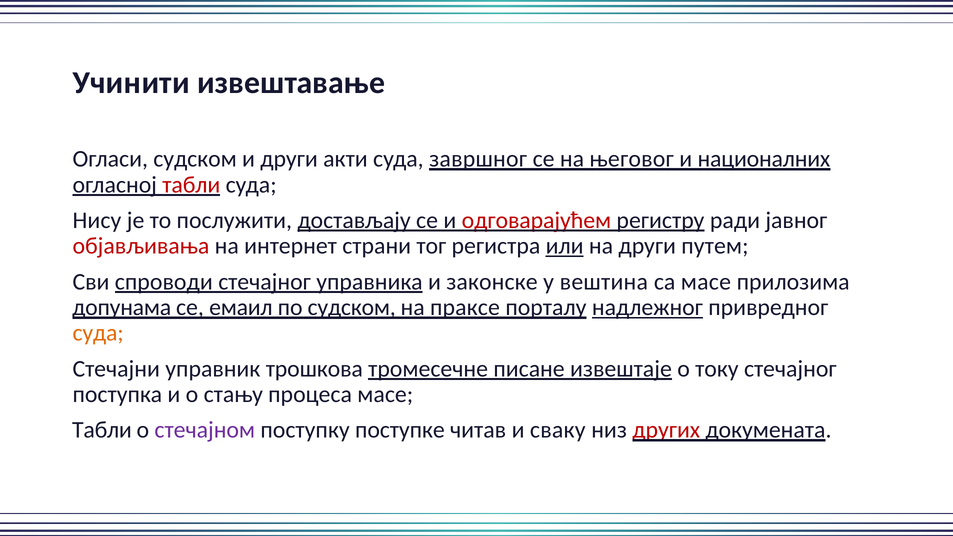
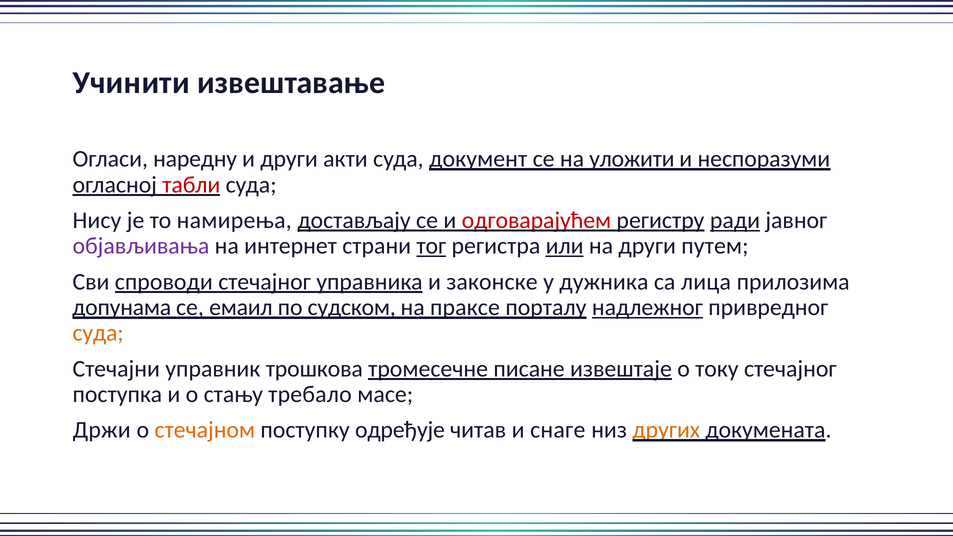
Огласи судском: судском -> наредну (195, 159)
завршног: завршног -> документ (478, 159)
његовог: његовог -> уложити (632, 159)
националних: националних -> неспоразуми (764, 159)
послужити: послужити -> намирења (234, 220)
ради underline: none -> present (735, 220)
објављивања colour: red -> purple (141, 246)
тог underline: none -> present (431, 246)
вештина: вештина -> дужника (604, 282)
са масе: масе -> лица (706, 282)
процеса: процеса -> требало (310, 395)
Табли: Табли -> Држи (102, 430)
стечајном colour: purple -> orange (205, 430)
поступке: поступке -> одређује (400, 430)
сваку: сваку -> снаге (558, 430)
других colour: red -> orange (666, 430)
